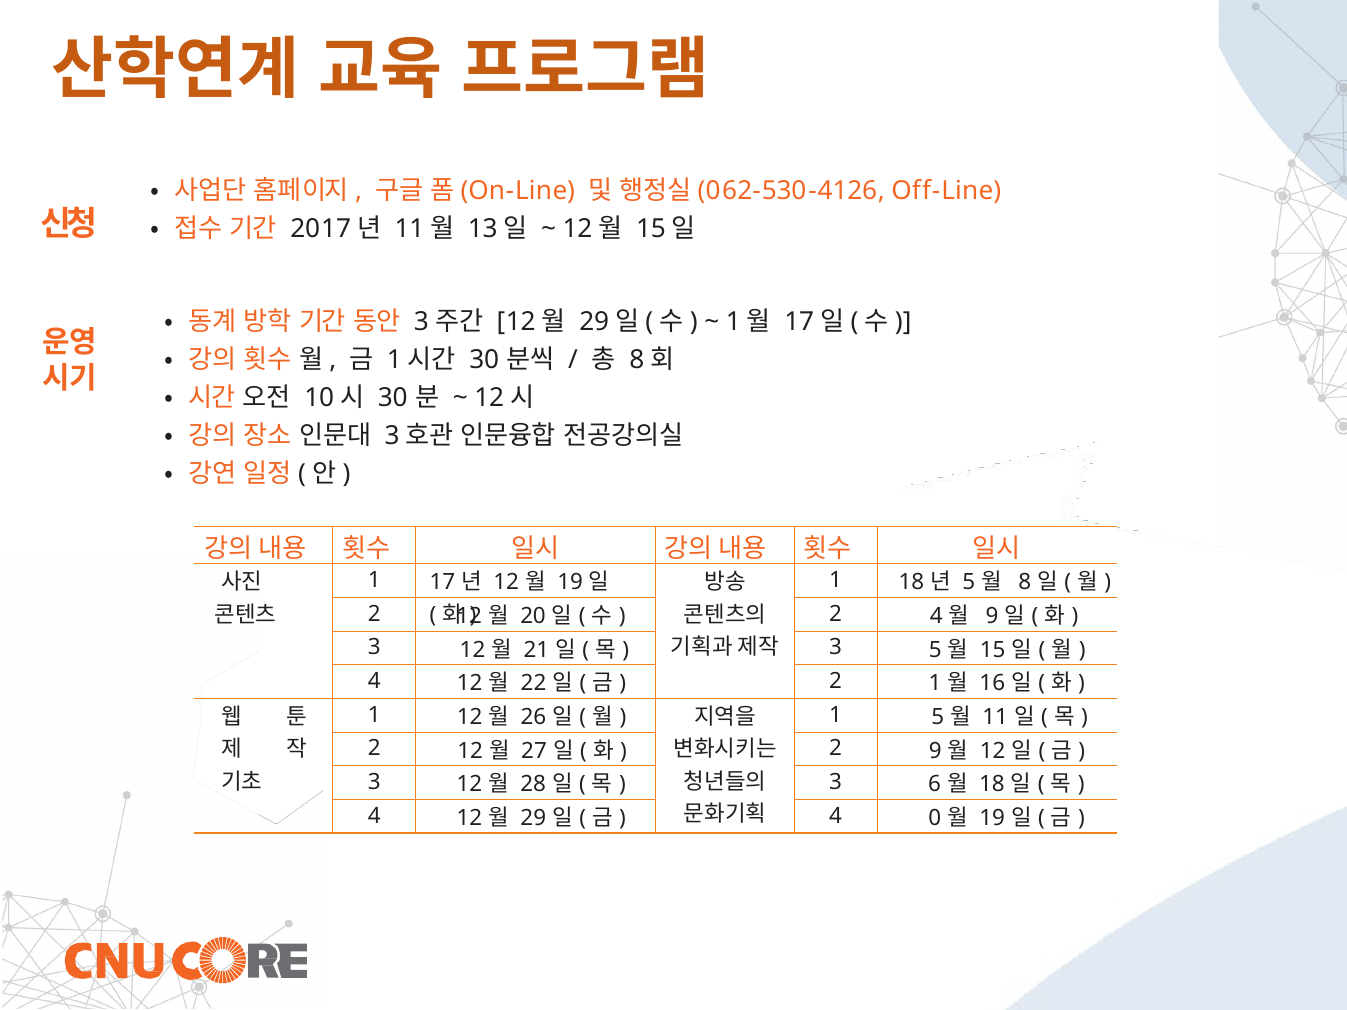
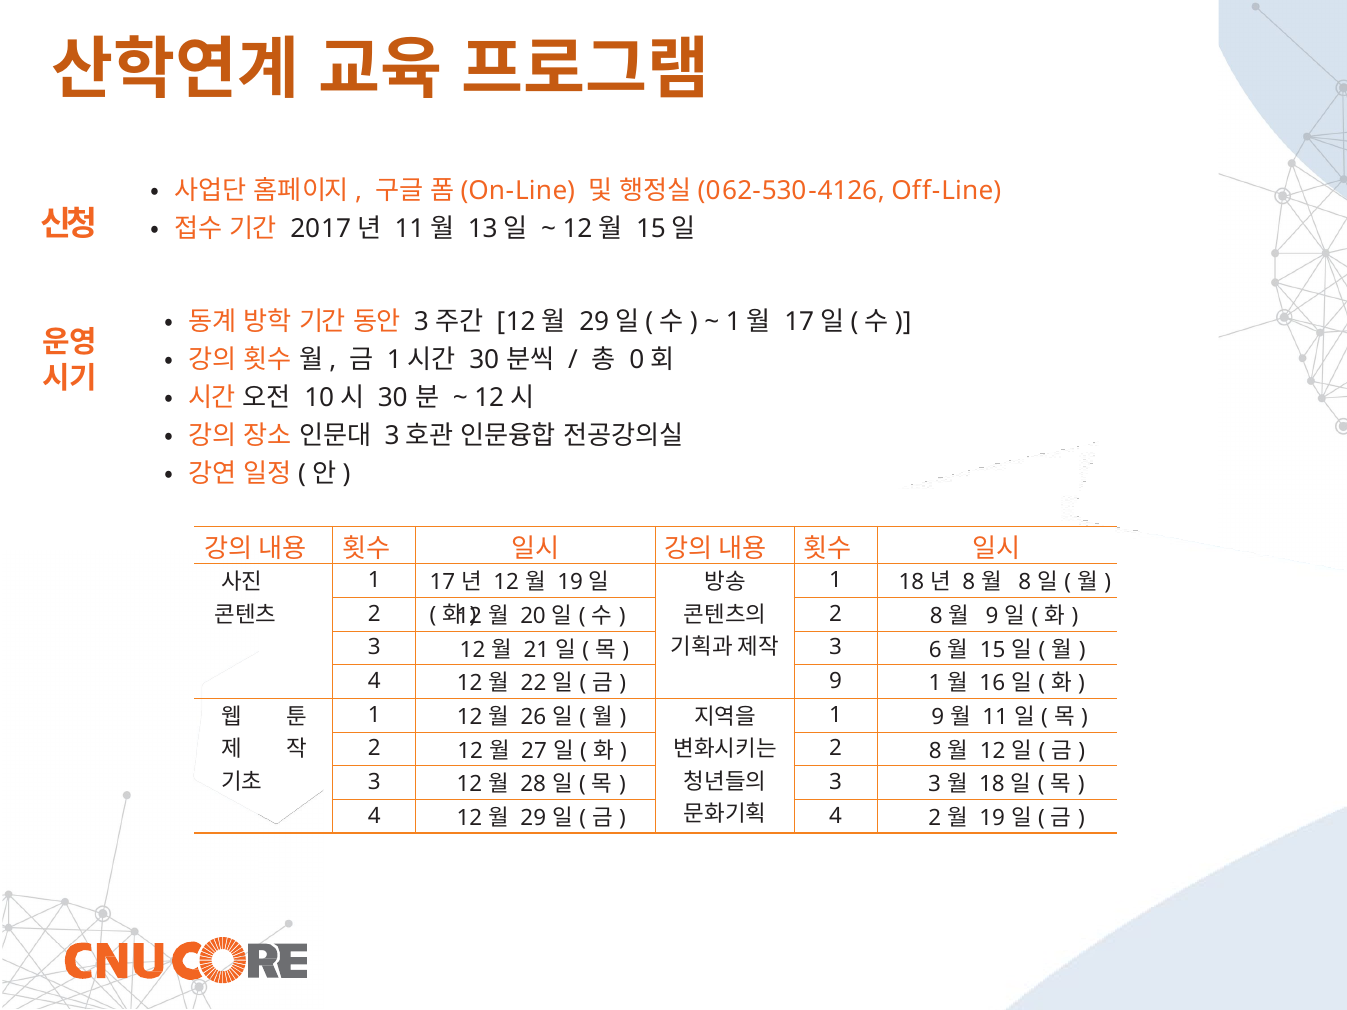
8: 8 -> 0 (637, 360)
5: 5 -> 8 (969, 582)
4: 4 -> 8 (936, 616)
3 5: 5 -> 6 (935, 650)
2: 2 -> 9 (836, 681)
1 5: 5 -> 9 (938, 717)
9: 9 -> 8 (935, 751)
3 6: 6 -> 3 (935, 784)
4 0: 0 -> 2 (935, 818)
